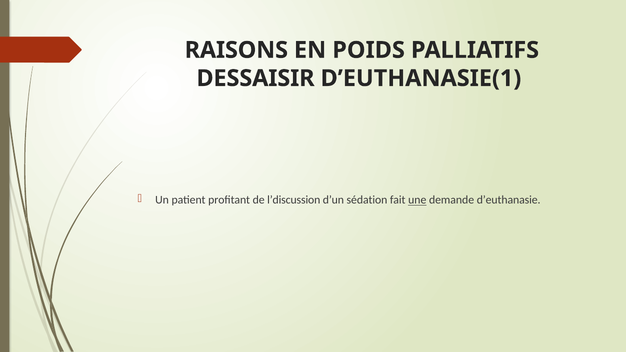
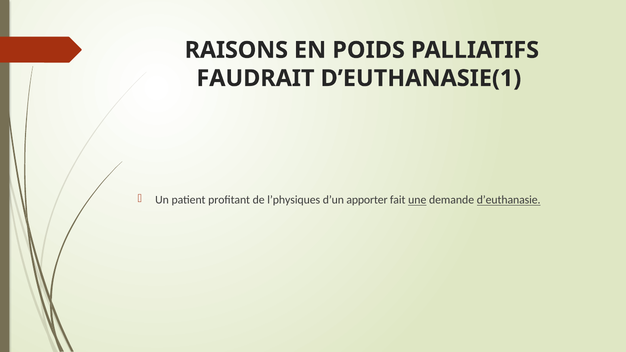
DESSAISIR: DESSAISIR -> FAUDRAIT (255, 78)
l’discussion: l’discussion -> l’physiques (294, 200)
sédation: sédation -> apporter (367, 200)
d’euthanasie underline: none -> present (509, 200)
